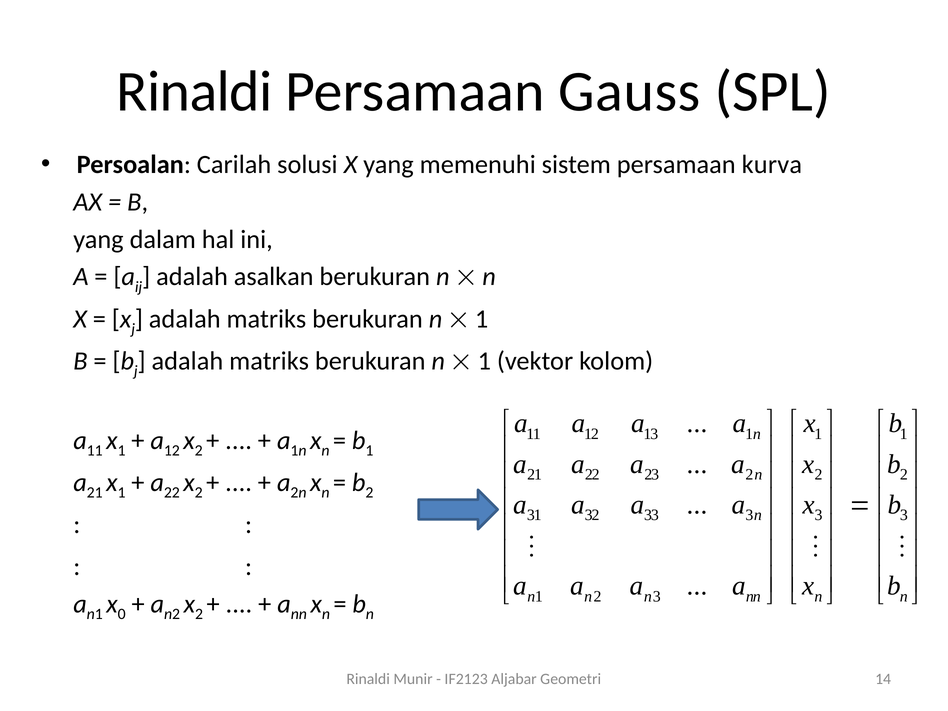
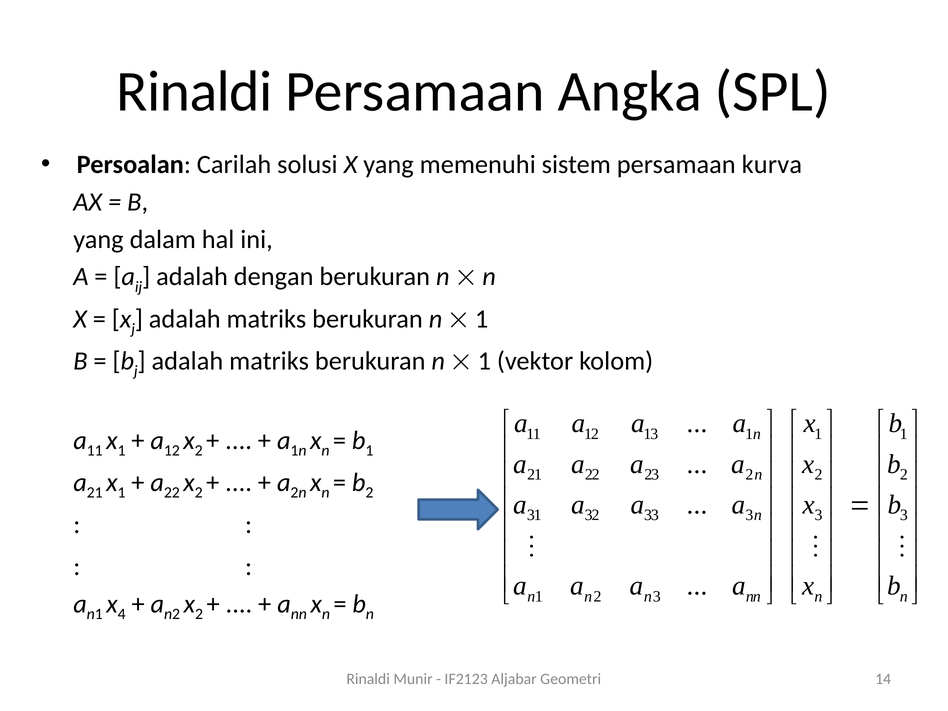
Gauss: Gauss -> Angka (630, 92)
asalkan: asalkan -> dengan (274, 277)
0: 0 -> 4 (122, 614)
